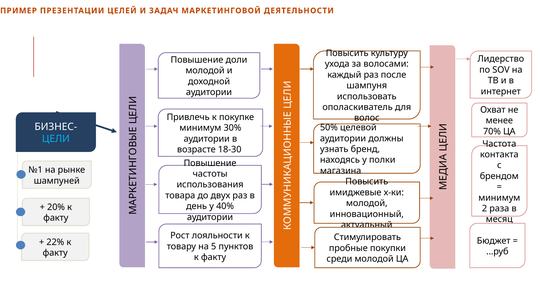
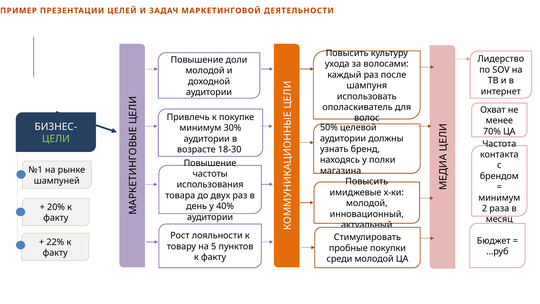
ЦЕЛИ colour: light blue -> light green (56, 139)
